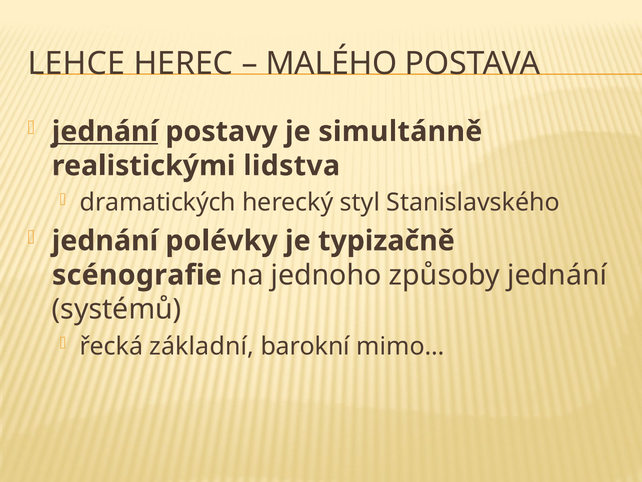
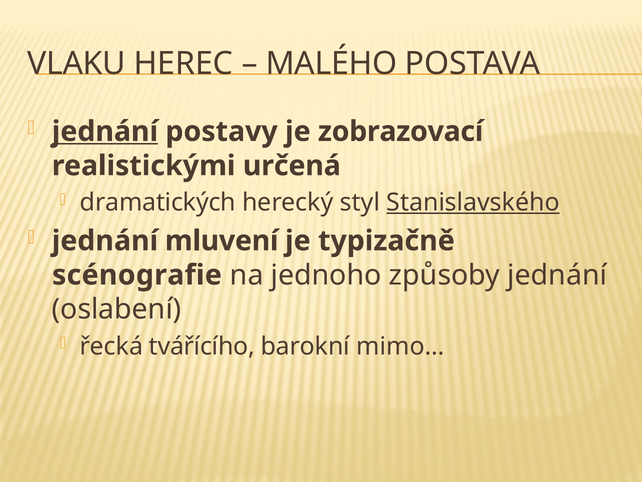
LEHCE: LEHCE -> VLAKU (77, 64)
simultánně: simultánně -> zobrazovací (401, 131)
lidstva: lidstva -> určená (292, 166)
Stanislavského underline: none -> present (473, 203)
polévky: polévky -> mluvení (222, 241)
systémů: systémů -> oslabení (117, 309)
základní: základní -> tvářícího (202, 346)
